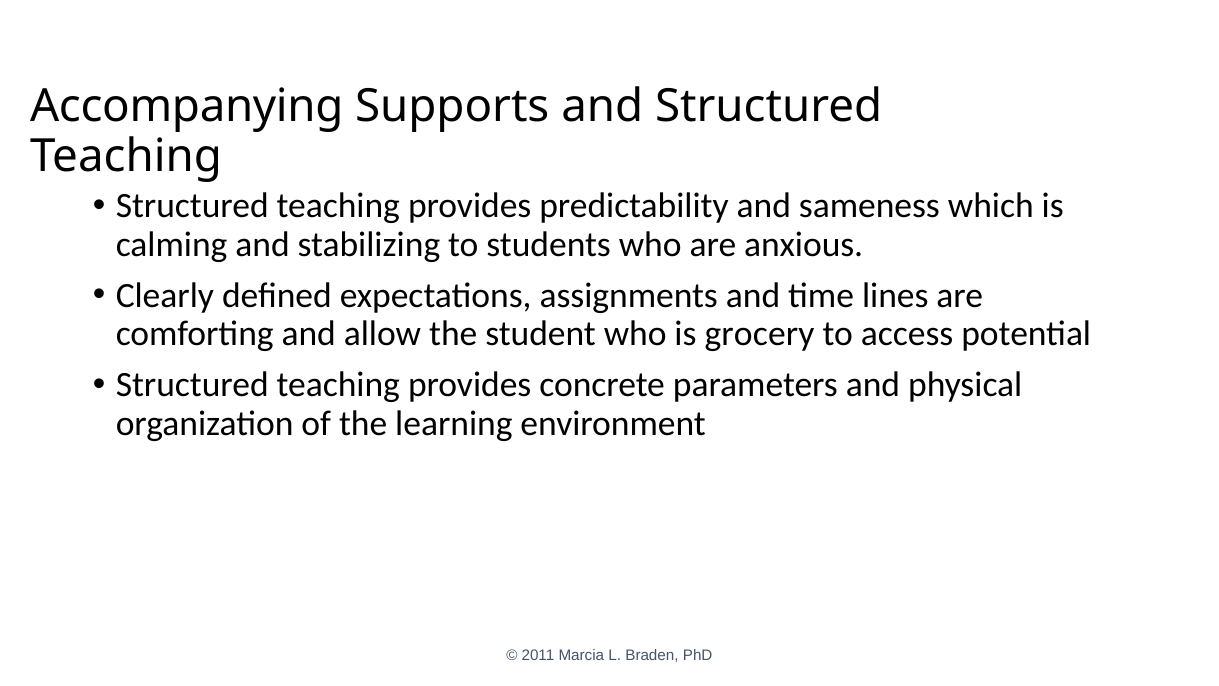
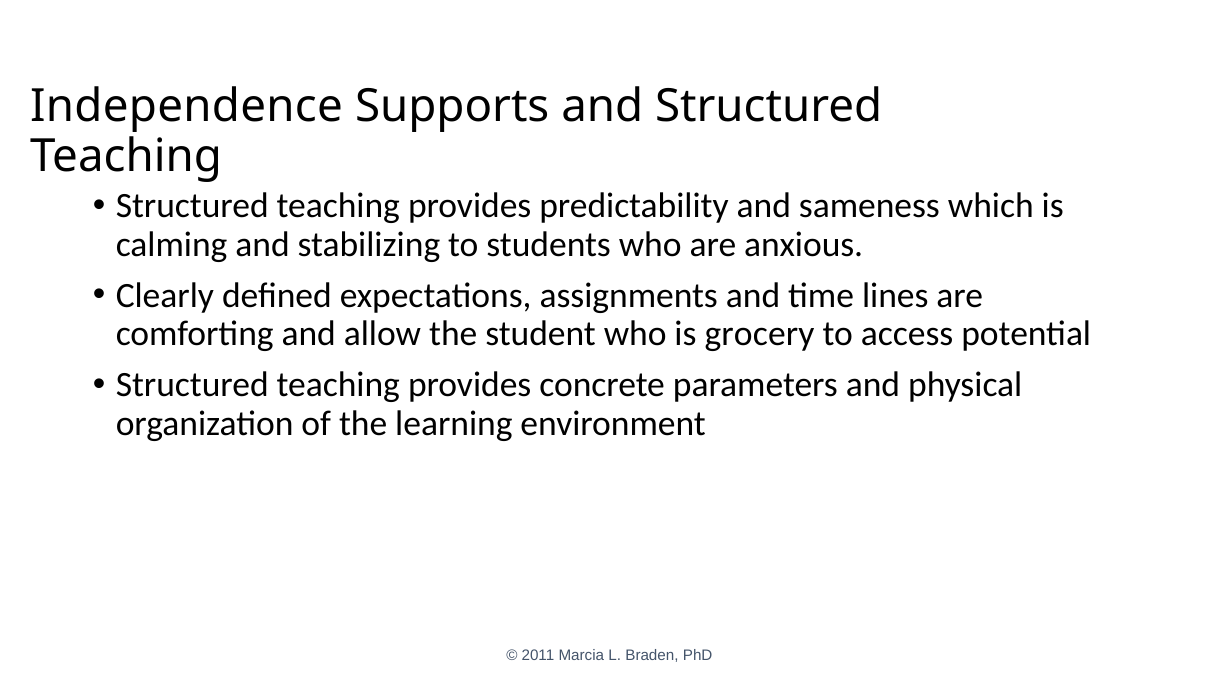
Accompanying: Accompanying -> Independence (186, 107)
